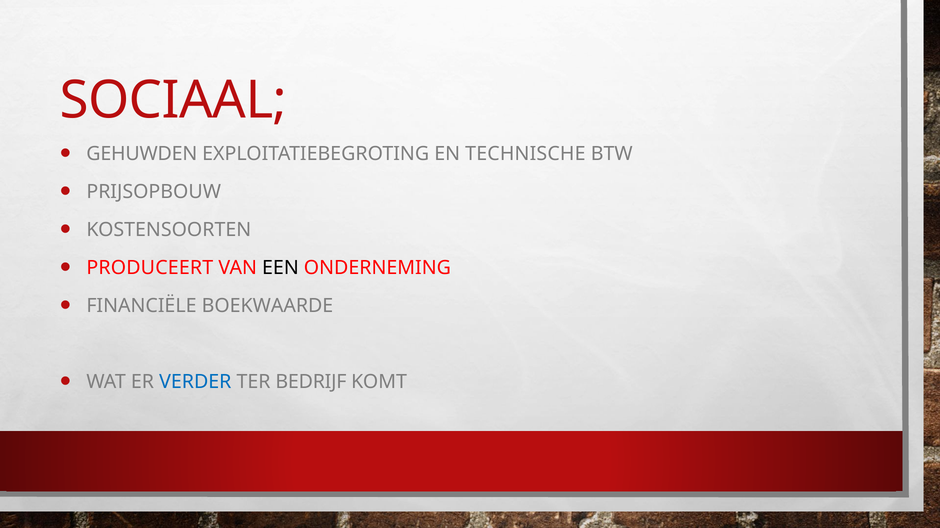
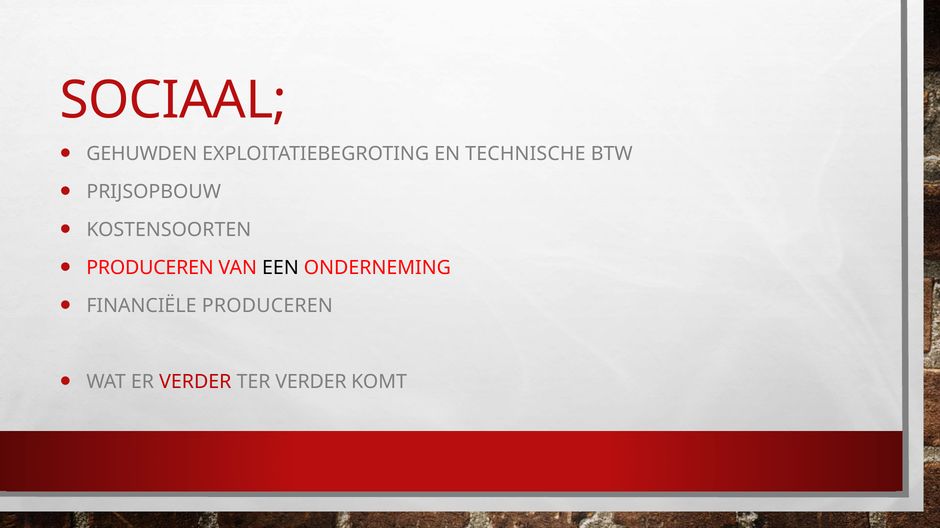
PRODUCEERT: PRODUCEERT -> PRODUCEREN (150, 268)
FINANCIËLE BOEKWAARDE: BOEKWAARDE -> PRODUCEREN (267, 306)
VERDER colour: blue -> red (195, 382)
TER BEDRIJF: BEDRIJF -> VERDER (311, 382)
